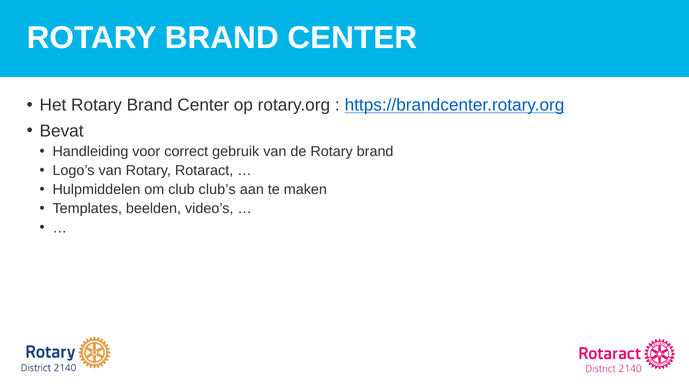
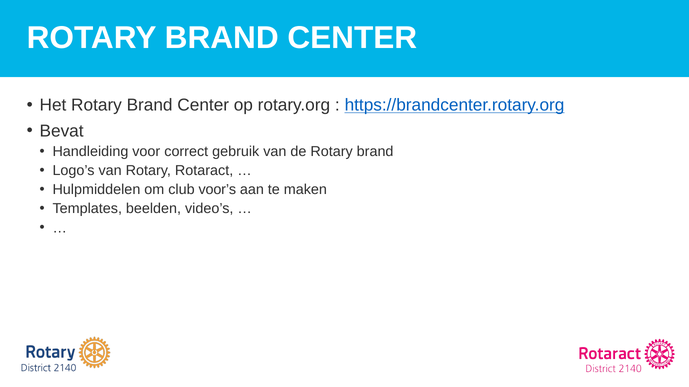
club’s: club’s -> voor’s (217, 190)
